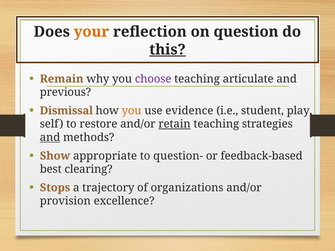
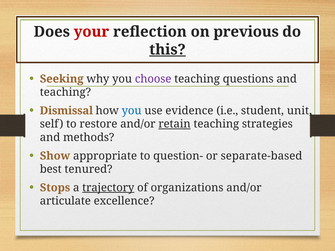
your colour: orange -> red (91, 32)
question: question -> previous (246, 32)
Remain: Remain -> Seeking (62, 79)
articulate: articulate -> questions (248, 79)
previous: previous -> teaching (65, 92)
you colour: orange -> blue (132, 111)
play: play -> unit (299, 111)
and underline: present -> none (50, 138)
feedback-based: feedback-based -> separate-based (261, 156)
clearing: clearing -> tenured (88, 169)
trajectory underline: none -> present (108, 188)
provision: provision -> articulate (65, 201)
